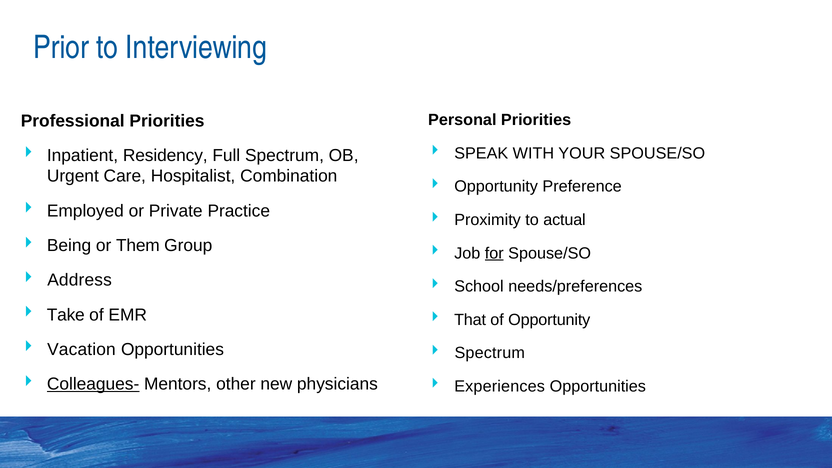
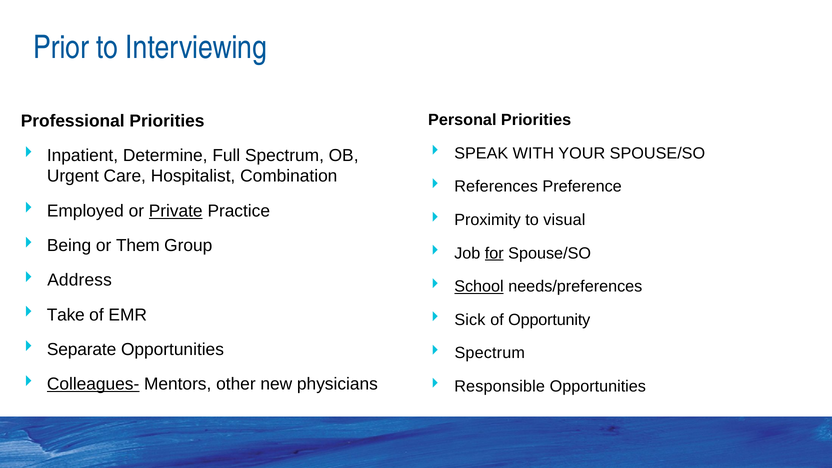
Residency: Residency -> Determine (165, 155)
Opportunity: Opportunity -> References (496, 187)
Private underline: none -> present (176, 211)
actual: actual -> visual (564, 220)
School underline: none -> present (479, 286)
That: That -> Sick (470, 320)
Vacation: Vacation -> Separate (82, 350)
Experiences: Experiences -> Responsible (500, 386)
